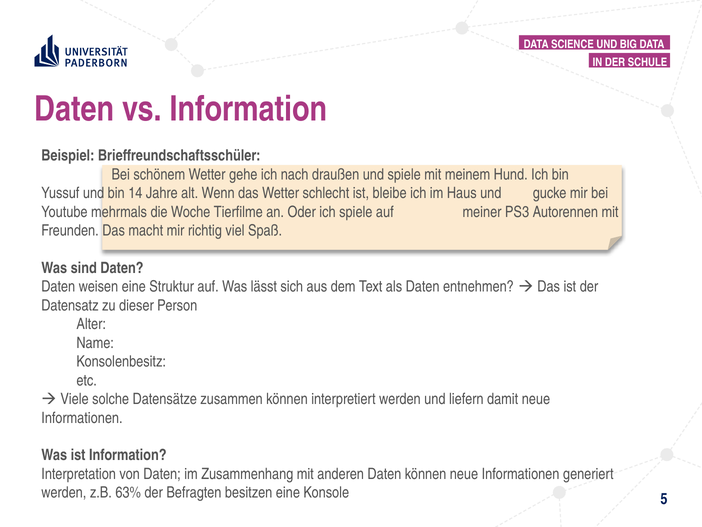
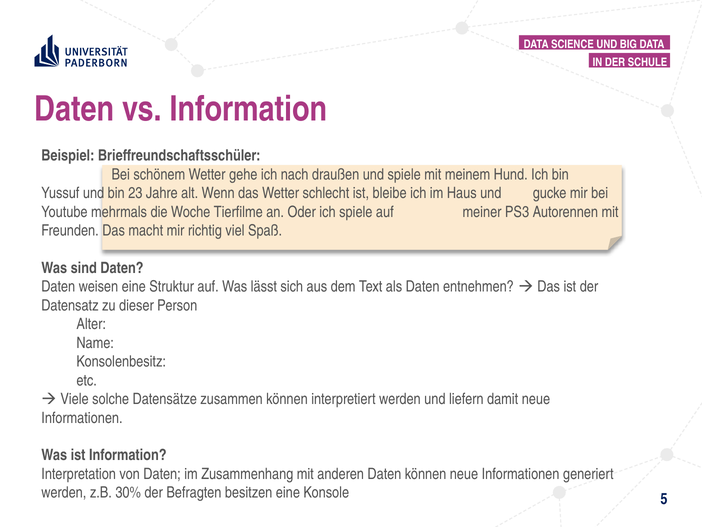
14: 14 -> 23 (135, 193)
63%: 63% -> 30% (128, 492)
